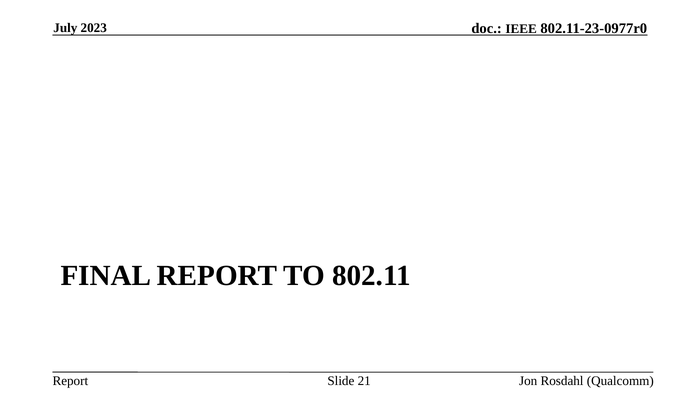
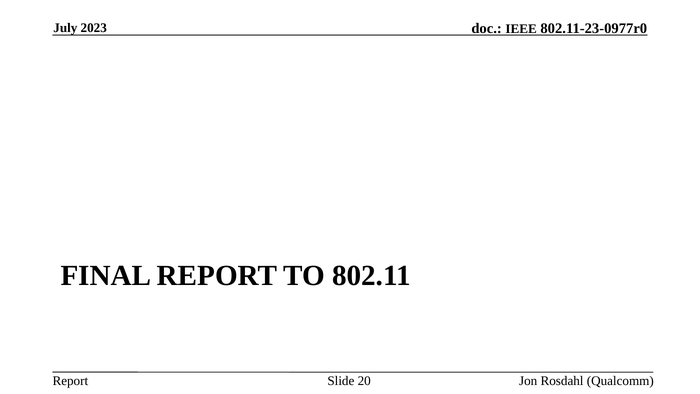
21: 21 -> 20 (364, 381)
